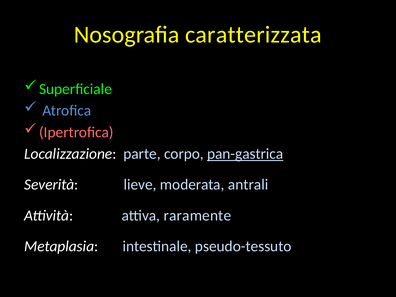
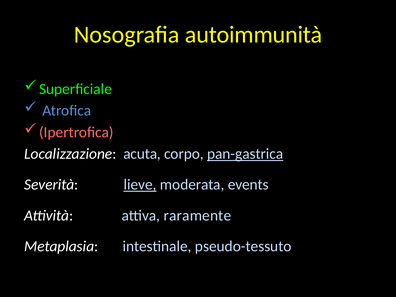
caratterizzata: caratterizzata -> autoimmunità (254, 35)
parte: parte -> acuta (142, 154)
lieve underline: none -> present (140, 185)
antrali: antrali -> events (248, 185)
